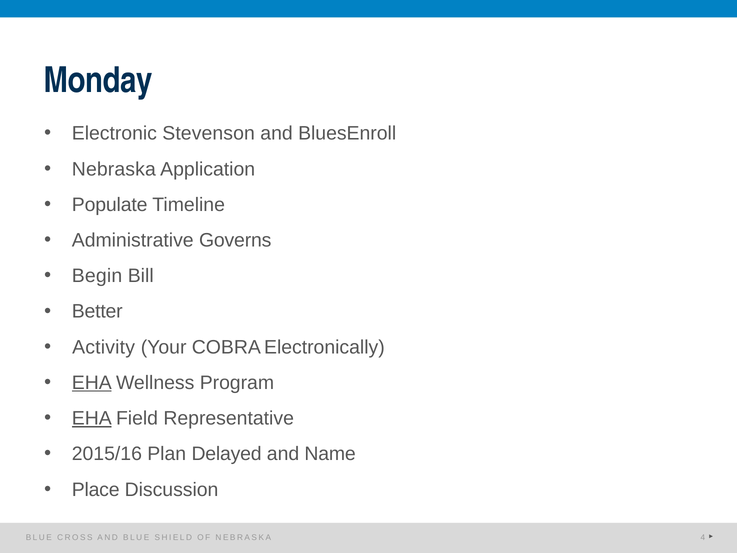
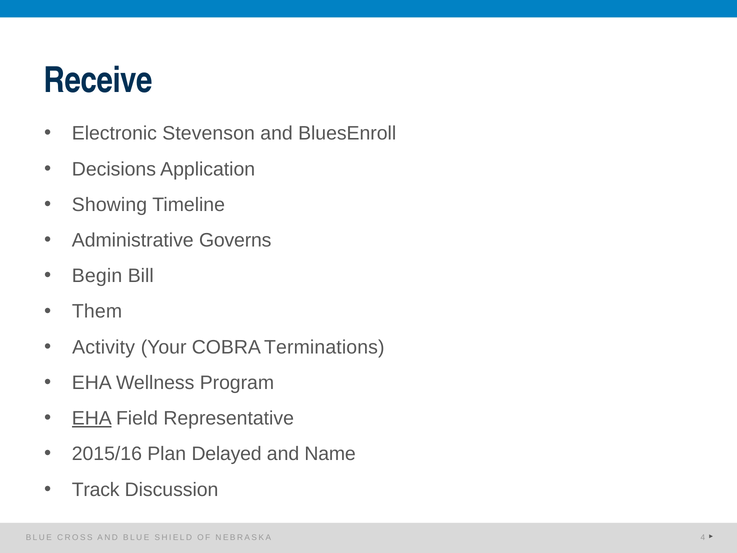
Monday: Monday -> Receive (98, 81)
Nebraska: Nebraska -> Decisions (114, 169)
Populate: Populate -> Showing (110, 205)
Better: Better -> Them (97, 311)
Electronically: Electronically -> Terminations (324, 347)
EHA underline: present -> none (92, 383)
Place: Place -> Track (96, 489)
